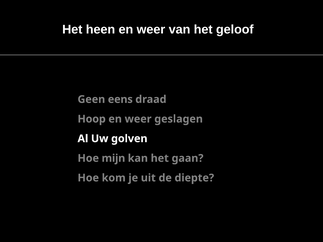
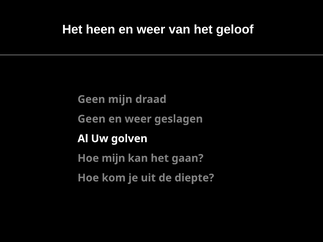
Geen eens: eens -> mijn (120, 99)
Hoop: Hoop -> Geen (92, 119)
